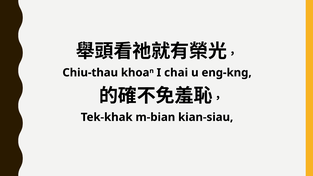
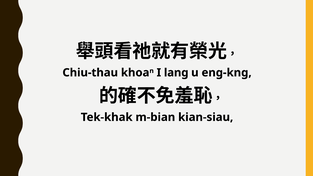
chai: chai -> lang (176, 73)
